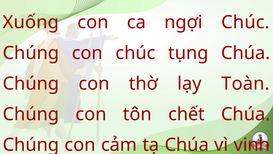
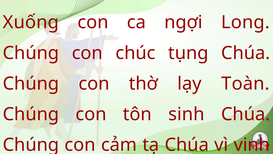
ngợi Chúc: Chúc -> Long (245, 22)
chết: chết -> sinh (186, 114)
